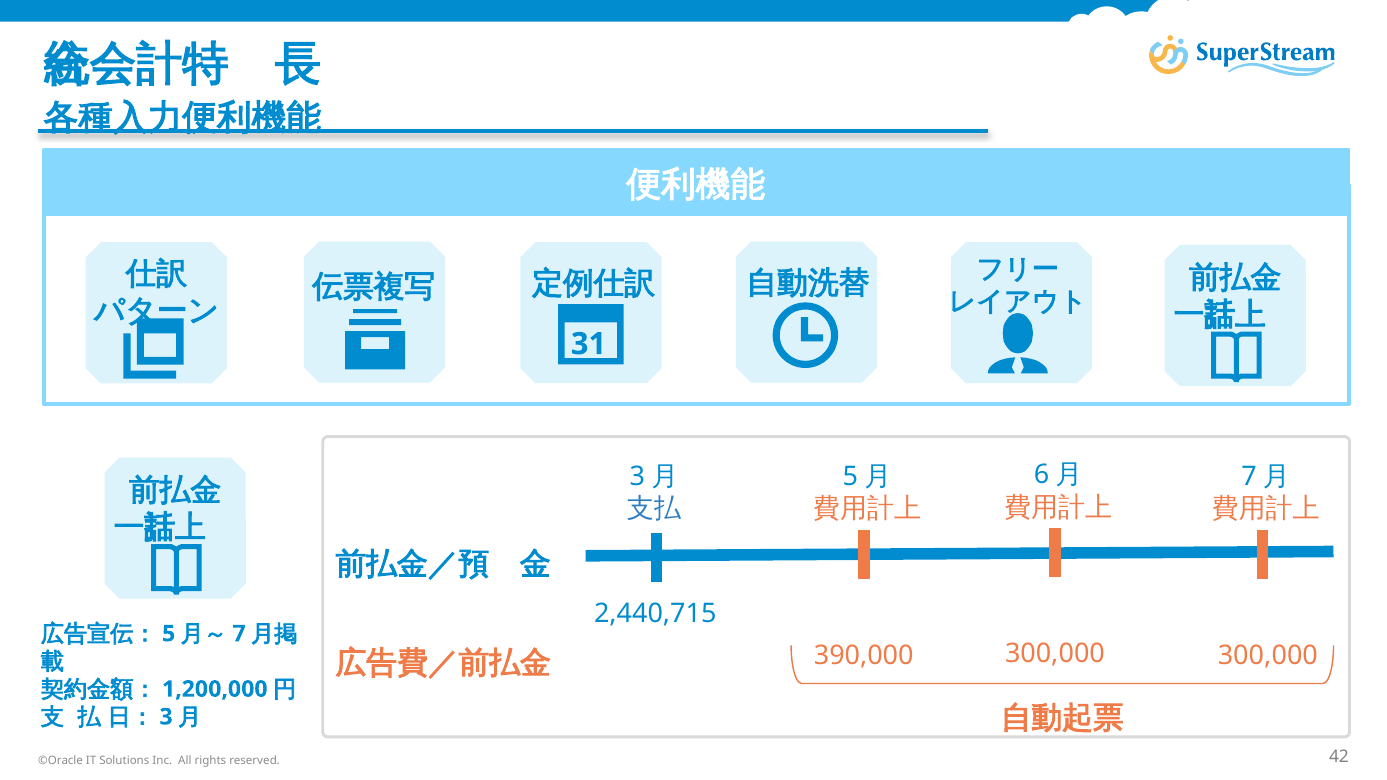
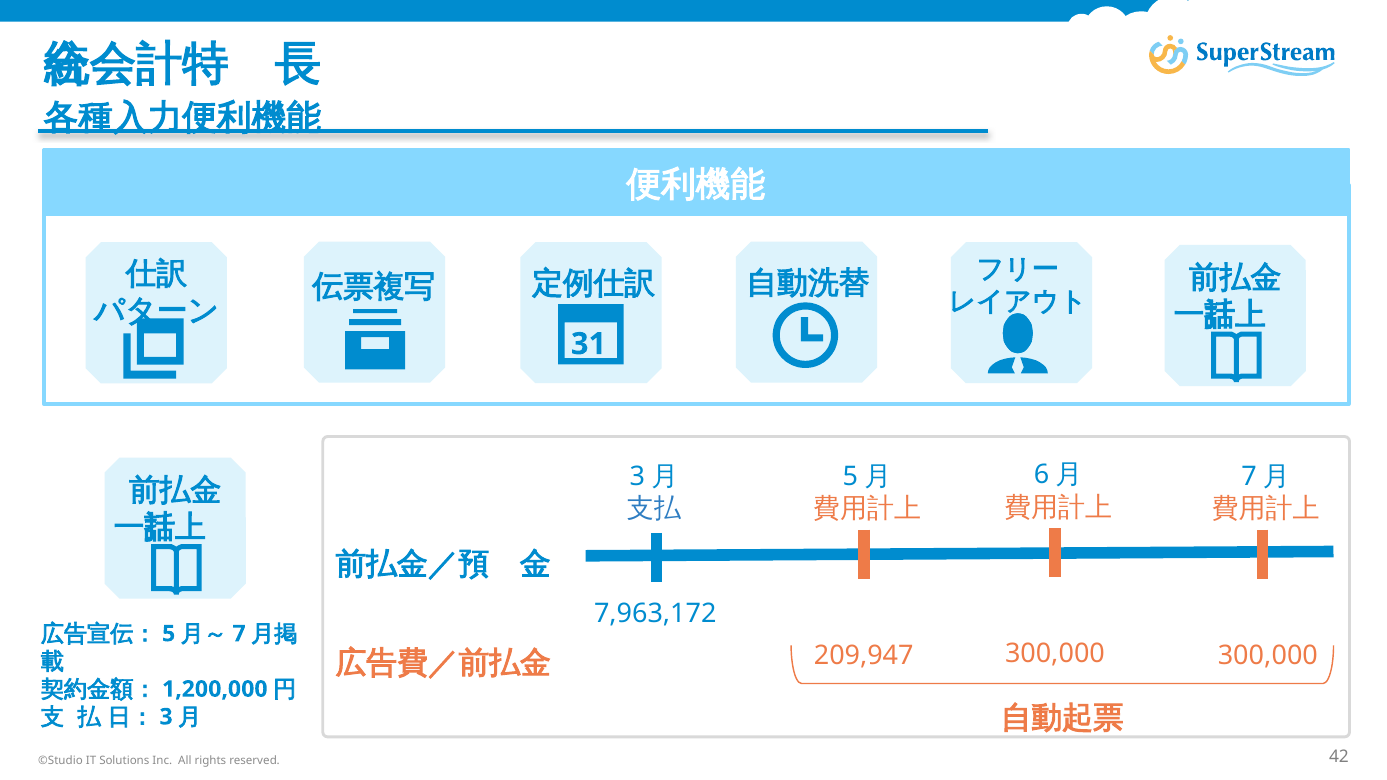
2,440,715: 2,440,715 -> 7,963,172 (655, 614)
390,000: 390,000 -> 209,947 (864, 656)
©Oracle: ©Oracle -> ©Studio (61, 761)
